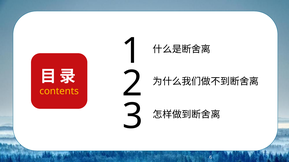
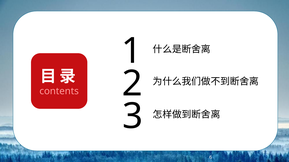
contents colour: yellow -> pink (59, 91)
